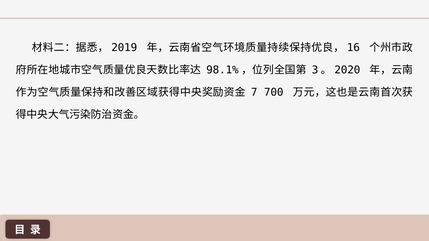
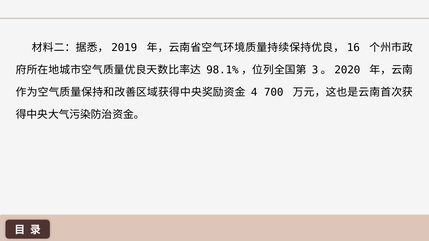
7: 7 -> 4 (254, 93)
